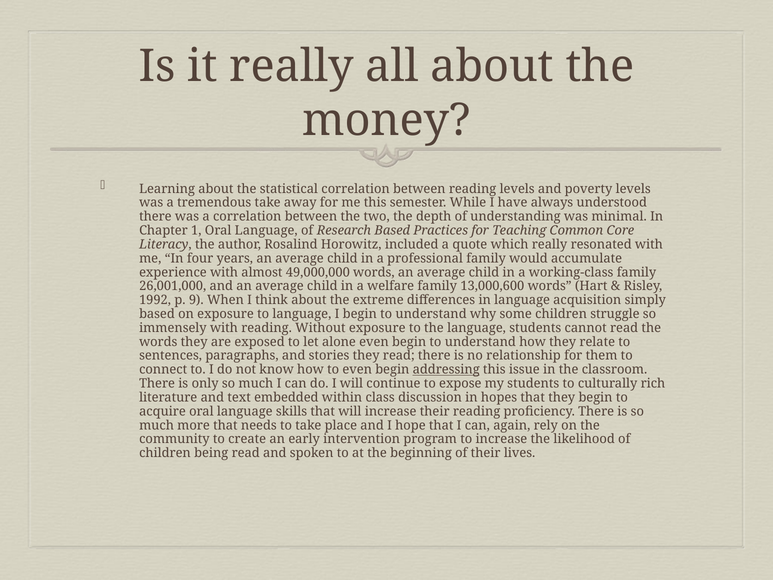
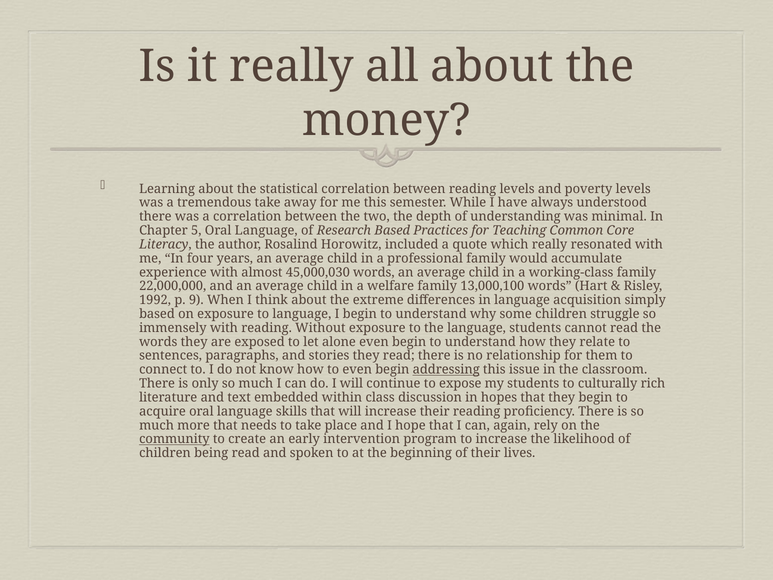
1: 1 -> 5 (196, 230)
49,000,000: 49,000,000 -> 45,000,030 (318, 272)
26,001,000: 26,001,000 -> 22,000,000 (173, 286)
13,000,600: 13,000,600 -> 13,000,100 (492, 286)
community underline: none -> present (174, 439)
